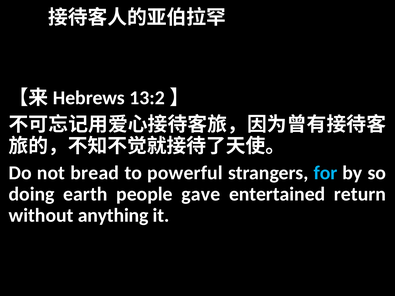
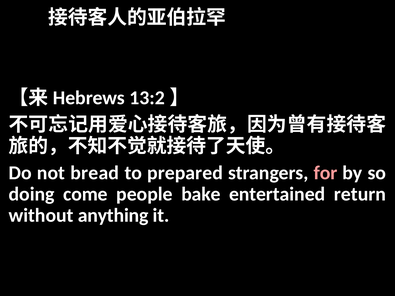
powerful: powerful -> prepared (185, 173)
for colour: light blue -> pink (325, 173)
earth: earth -> come (85, 194)
gave: gave -> bake (201, 194)
